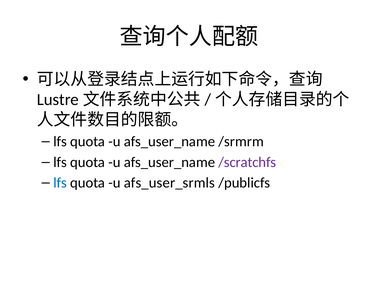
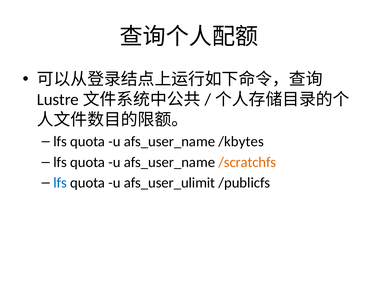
/srmrm: /srmrm -> /kbytes (241, 141)
/scratchfs colour: purple -> orange (247, 162)
afs_user_srmls: afs_user_srmls -> afs_user_ulimit (169, 183)
